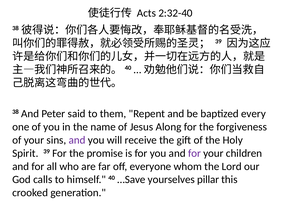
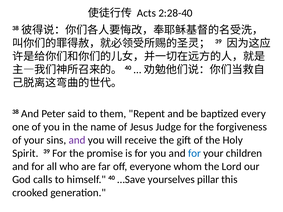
2:32-40: 2:32-40 -> 2:28-40 (175, 13)
Along: Along -> Judge (169, 127)
for colour: purple -> blue (194, 153)
